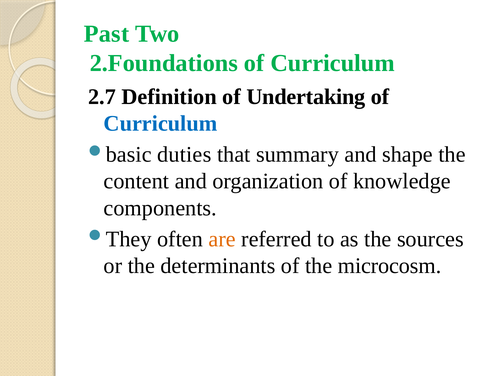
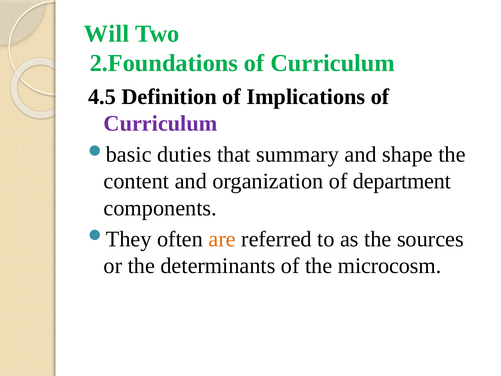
Past: Past -> Will (106, 34)
2.7: 2.7 -> 4.5 (102, 97)
Undertaking: Undertaking -> Implications (306, 97)
Curriculum colour: blue -> purple (161, 123)
knowledge: knowledge -> department (402, 181)
